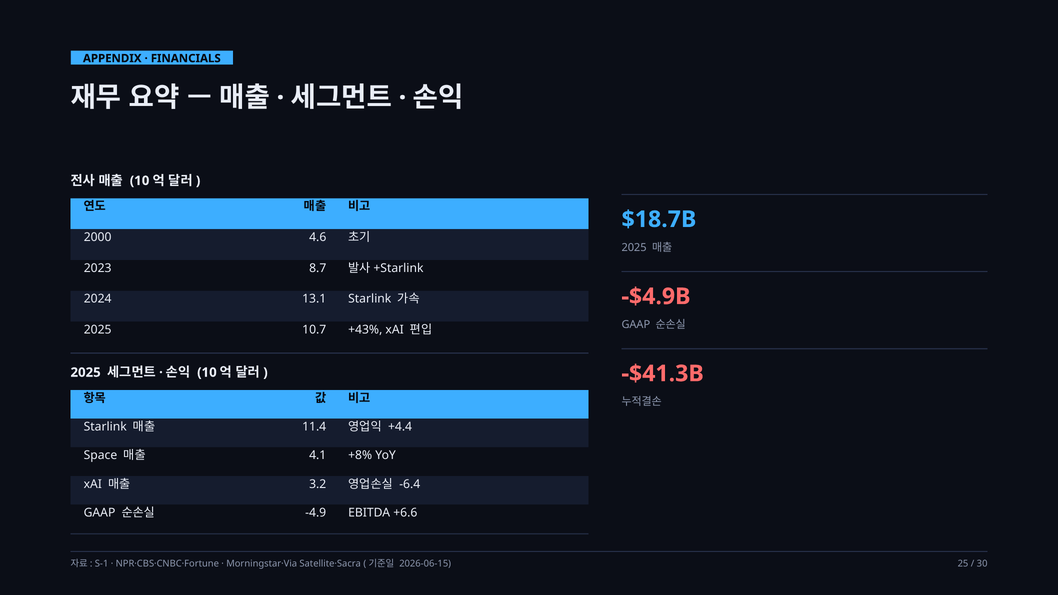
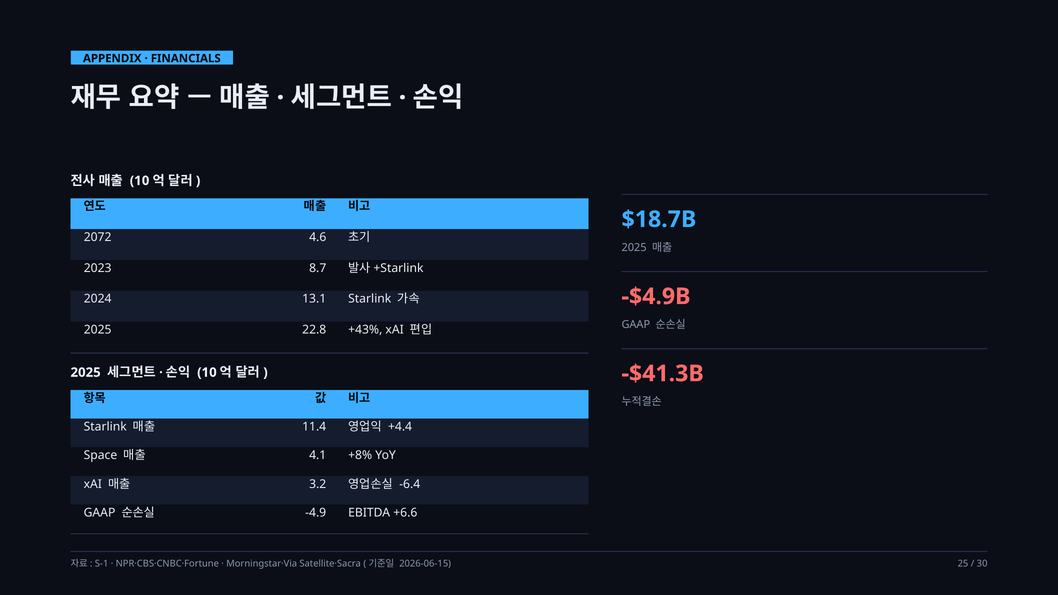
2000: 2000 -> 2072 (98, 237)
10.7: 10.7 -> 22.8 (314, 330)
